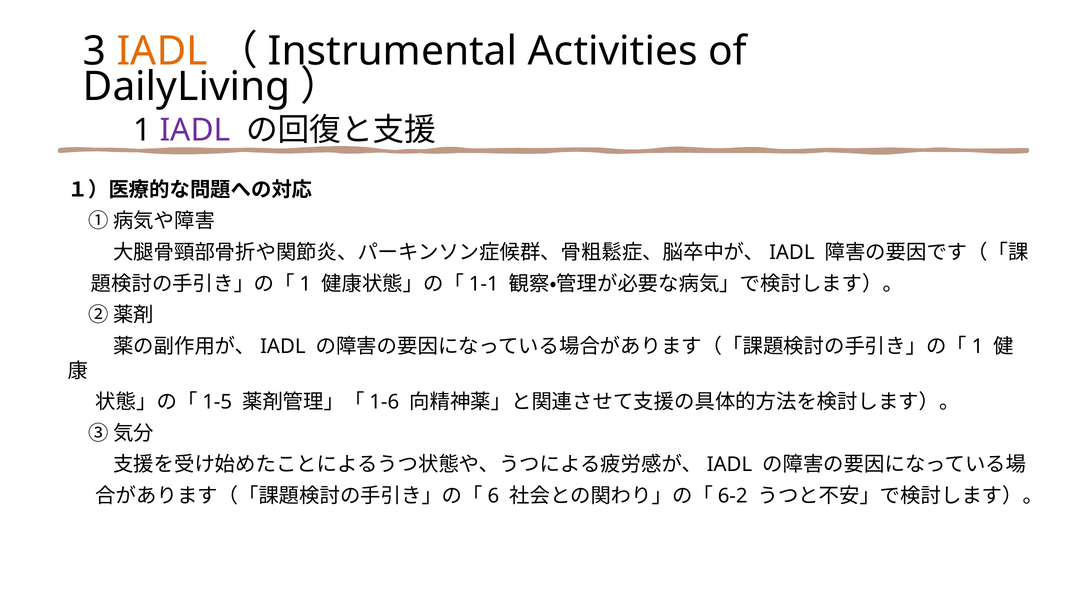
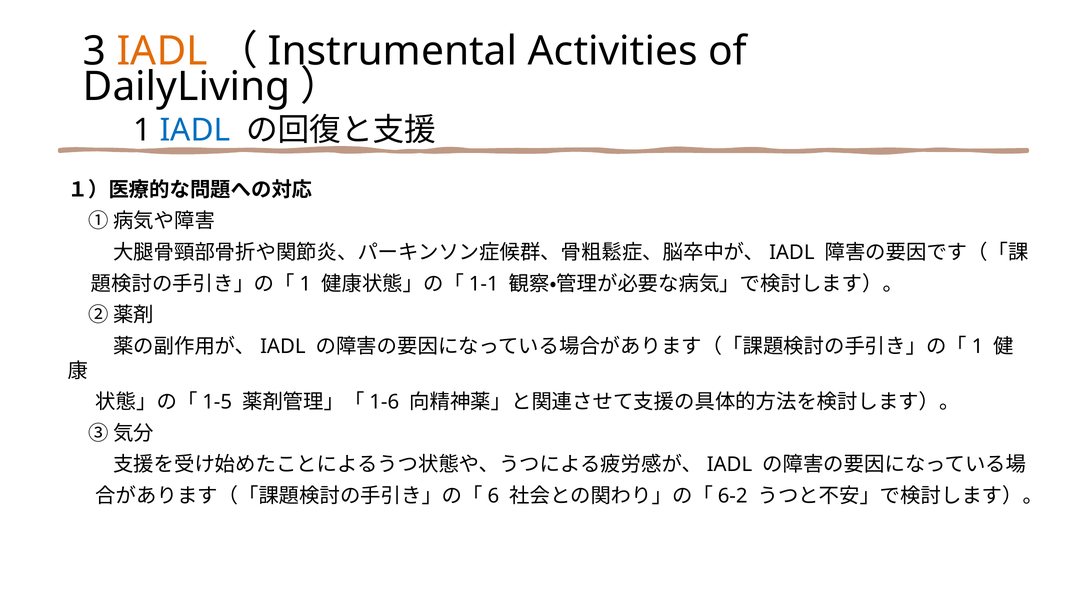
IADL colour: purple -> blue (195, 130)
